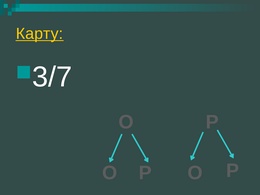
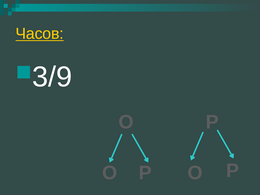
Карту: Карту -> Часов (40, 34)
3/7: 3/7 -> 3/9 (52, 77)
